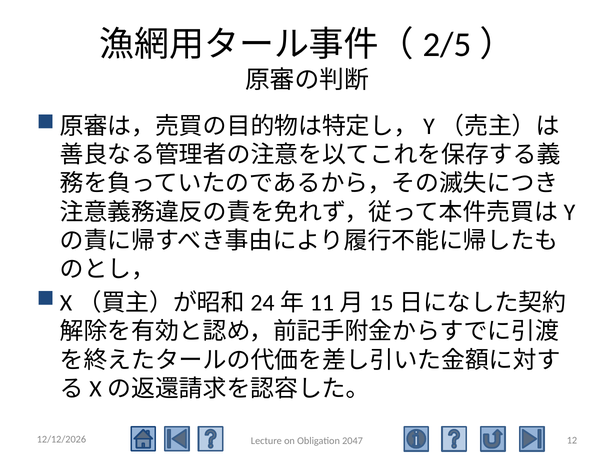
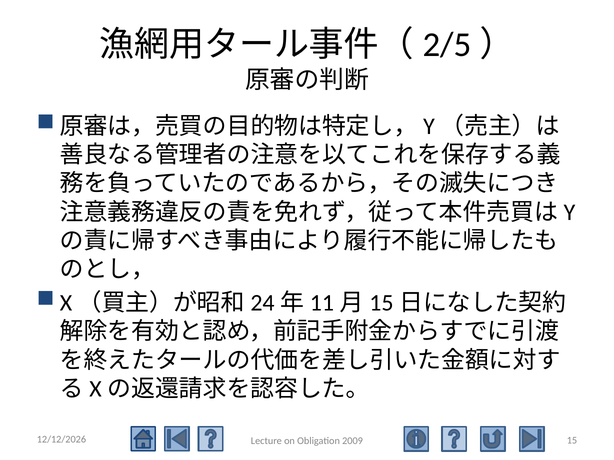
12: 12 -> 15 (572, 441)
2047: 2047 -> 2009 (353, 441)
